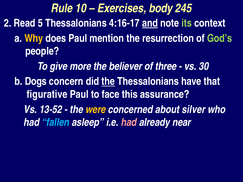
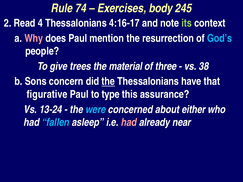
10: 10 -> 74 (81, 8)
5: 5 -> 4 (40, 23)
and underline: present -> none (150, 23)
Why colour: yellow -> pink (34, 38)
God’s colour: light green -> light blue (220, 38)
more: more -> trees (80, 66)
believer: believer -> material (126, 66)
30: 30 -> 38 (204, 66)
Dogs: Dogs -> Sons (36, 82)
face: face -> type (111, 94)
13-52: 13-52 -> 13-24 (51, 110)
were colour: yellow -> light blue (96, 110)
silver: silver -> either (194, 110)
